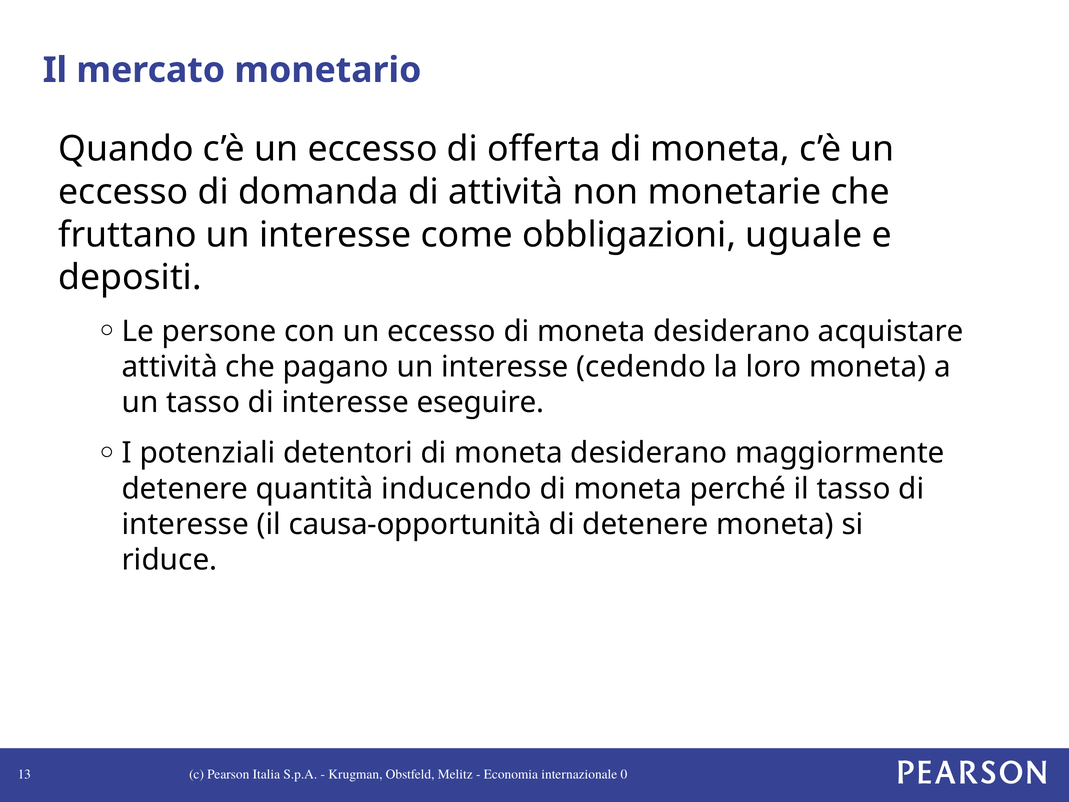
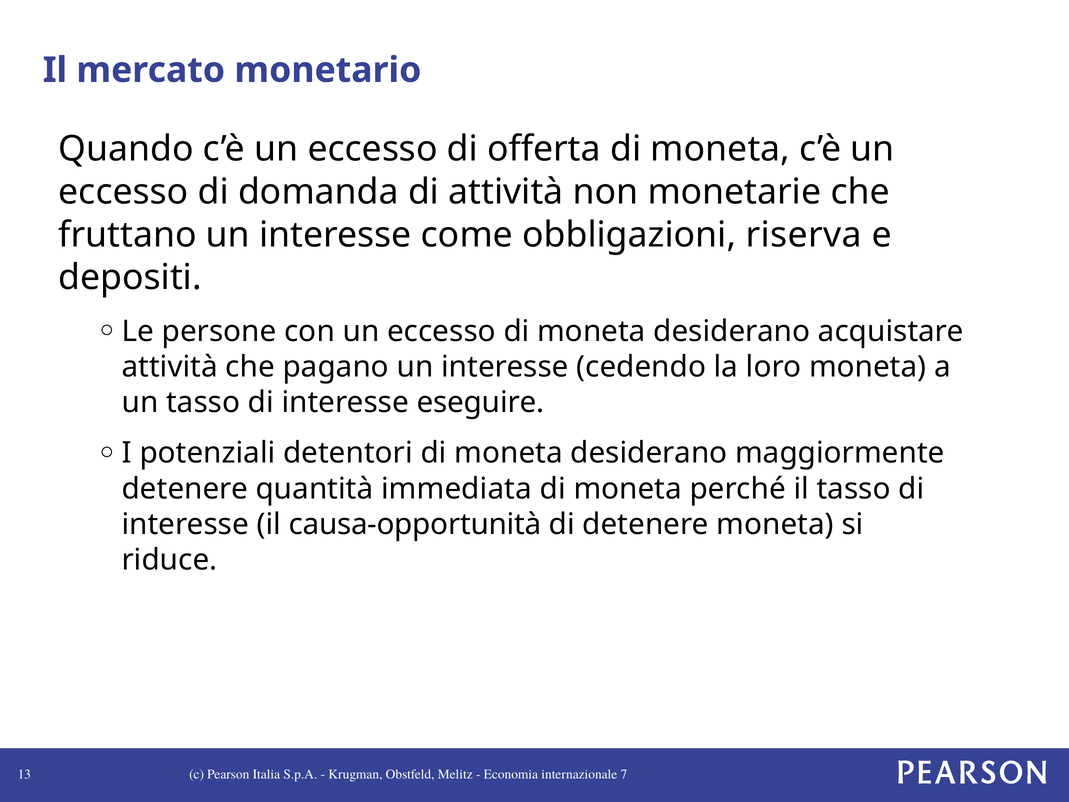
uguale: uguale -> riserva (804, 235)
inducendo: inducendo -> immediata (456, 489)
0: 0 -> 7 (624, 774)
